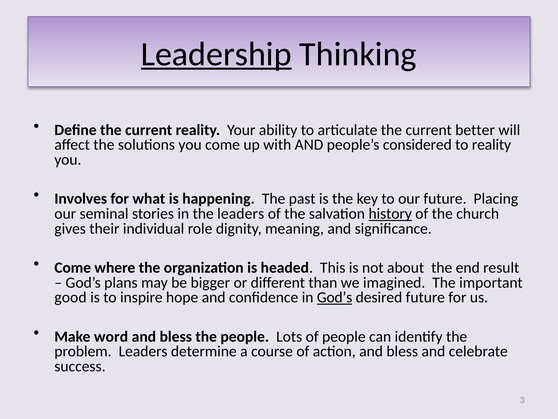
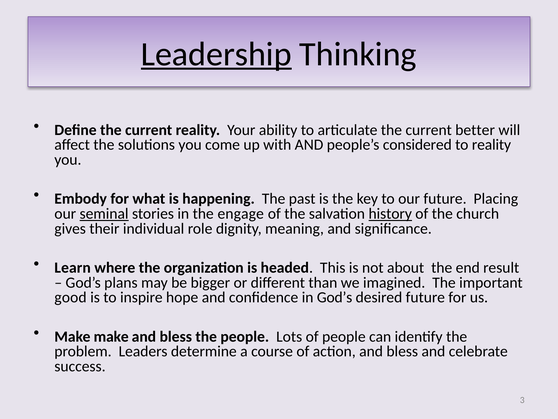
Involves: Involves -> Embody (81, 199)
seminal underline: none -> present (104, 213)
the leaders: leaders -> engage (241, 213)
Come: Come -> Learn (73, 267)
God’s underline: present -> none (335, 297)
Make word: word -> make (111, 336)
